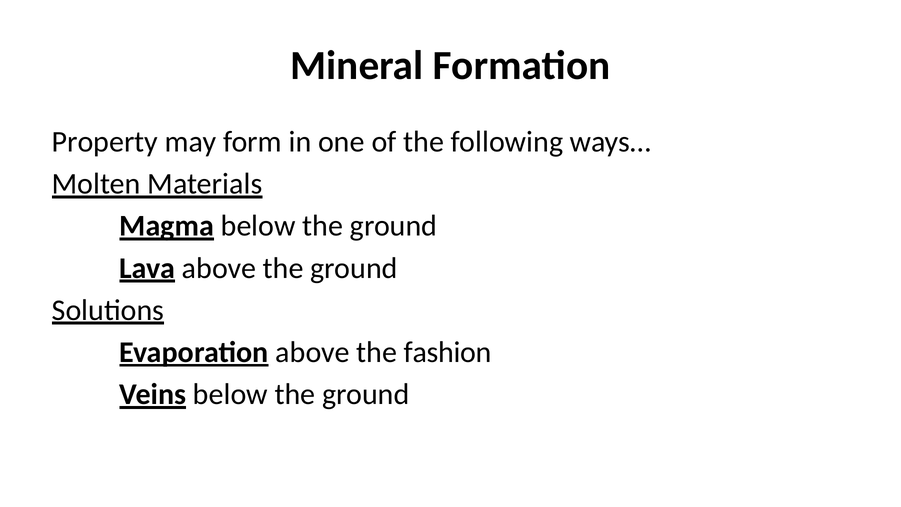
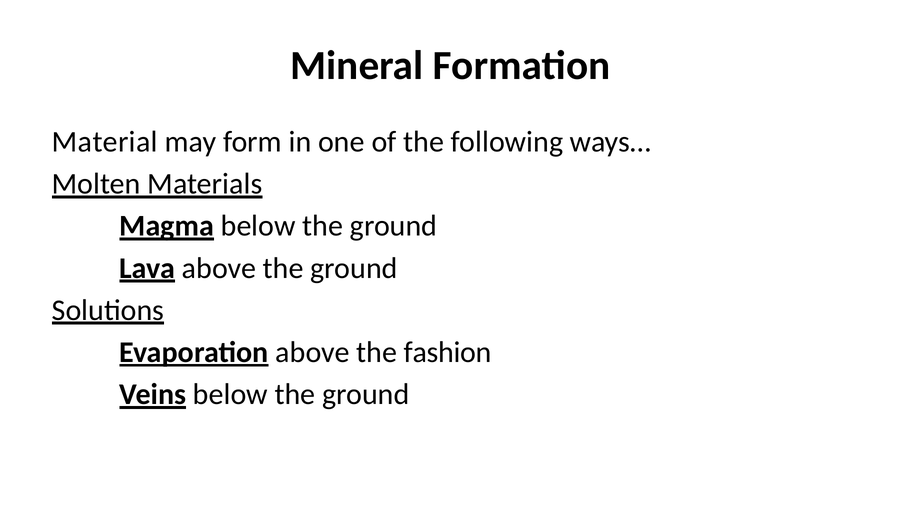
Property: Property -> Material (105, 142)
